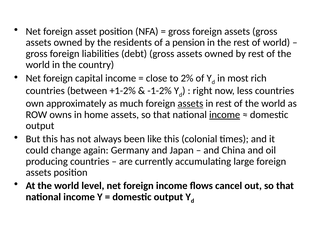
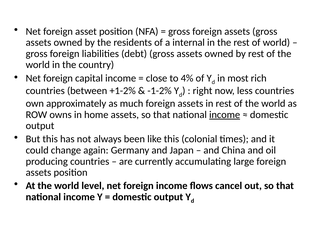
pension: pension -> internal (189, 43)
2%: 2% -> 4% (187, 78)
assets underline: present -> none (190, 104)
